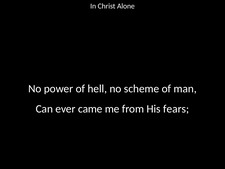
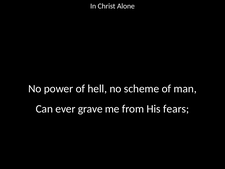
came: came -> grave (90, 109)
